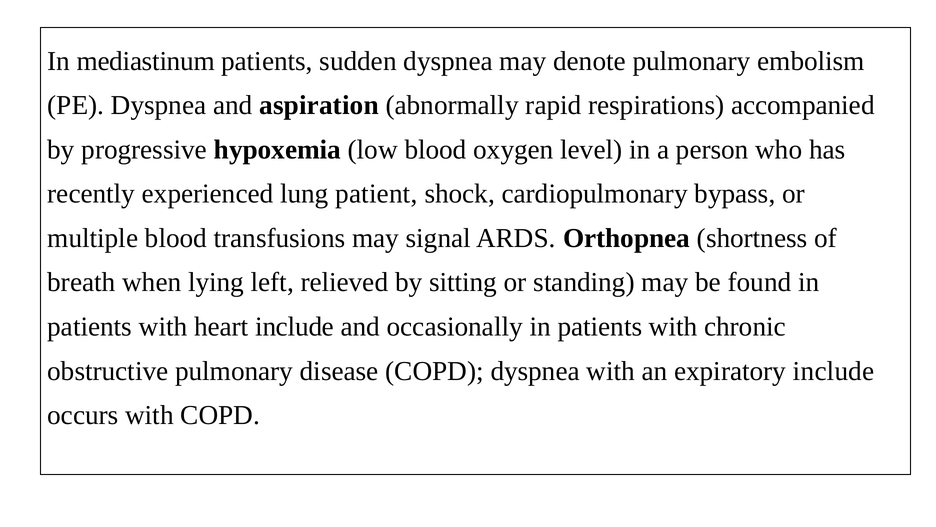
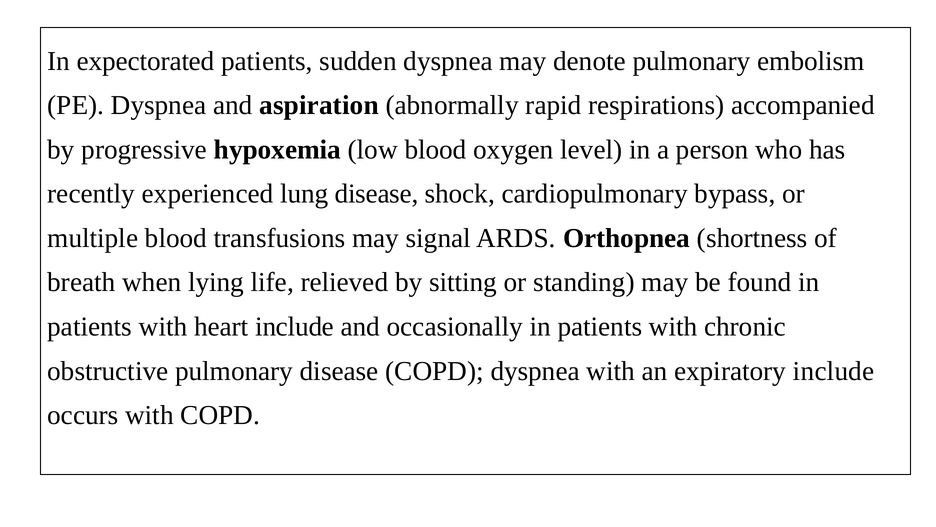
mediastinum: mediastinum -> expectorated (146, 61)
lung patient: patient -> disease (377, 194)
left: left -> life (272, 282)
